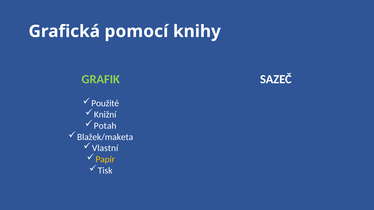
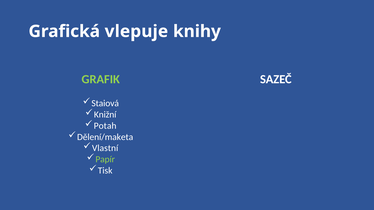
pomocí: pomocí -> vlepuje (136, 31)
Použité: Použité -> Staiová (105, 104)
Blažek/maketa: Blažek/maketa -> Dělení/maketa (105, 137)
Papír colour: yellow -> light green (105, 160)
